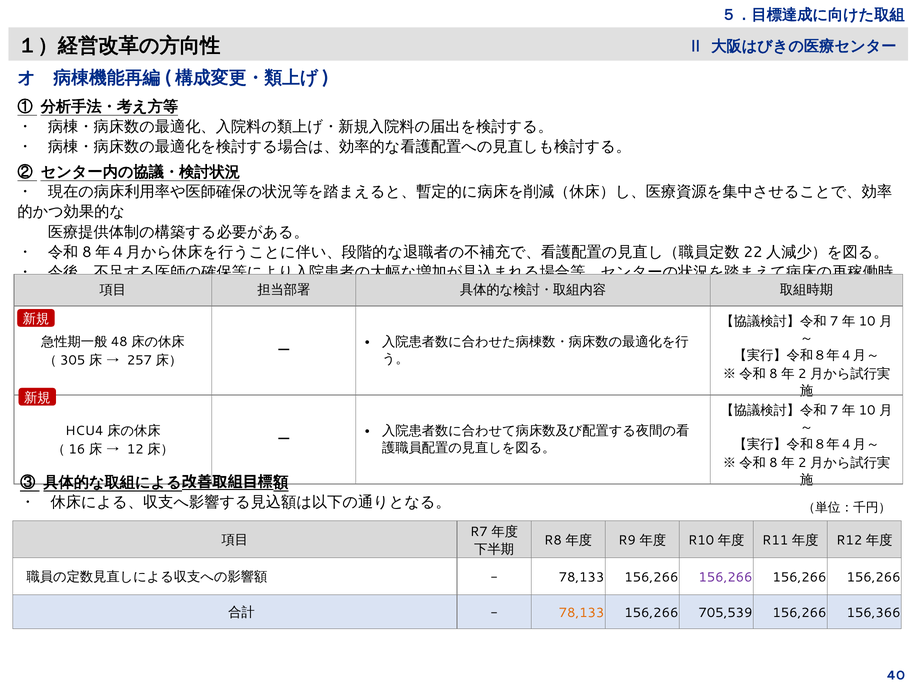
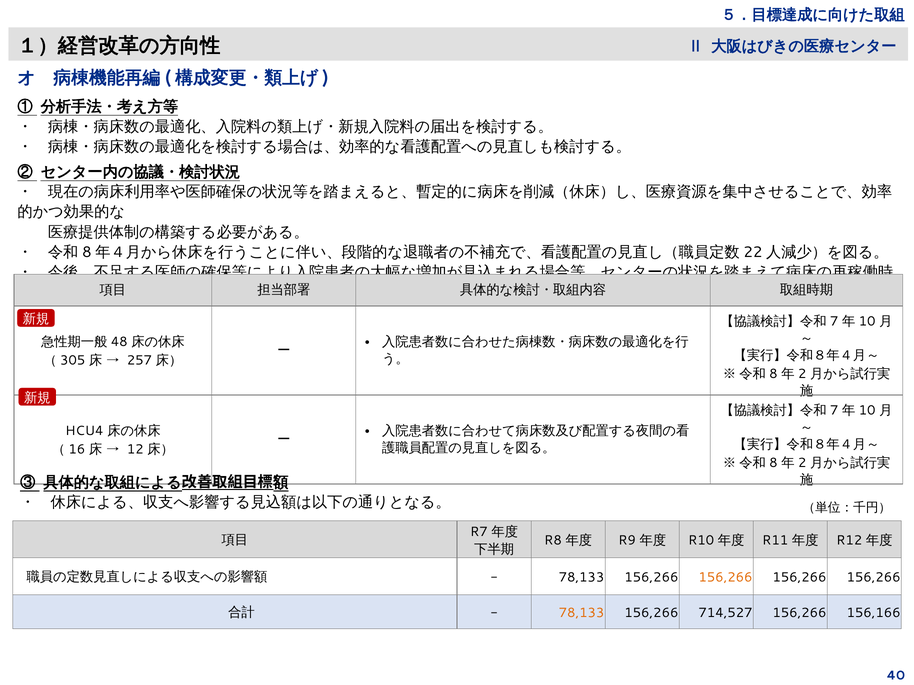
156,266 colour: purple -> orange (725, 578)
705,539: 705,539 -> 714,527 (725, 613)
156,366: 156,366 -> 156,166 (874, 613)
